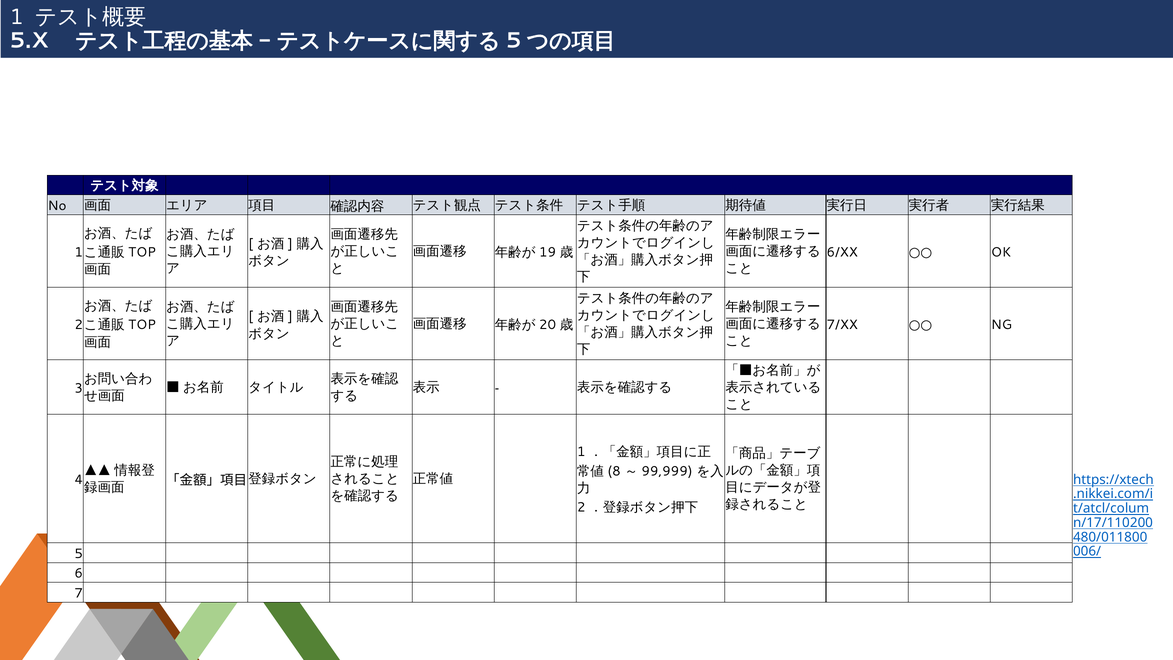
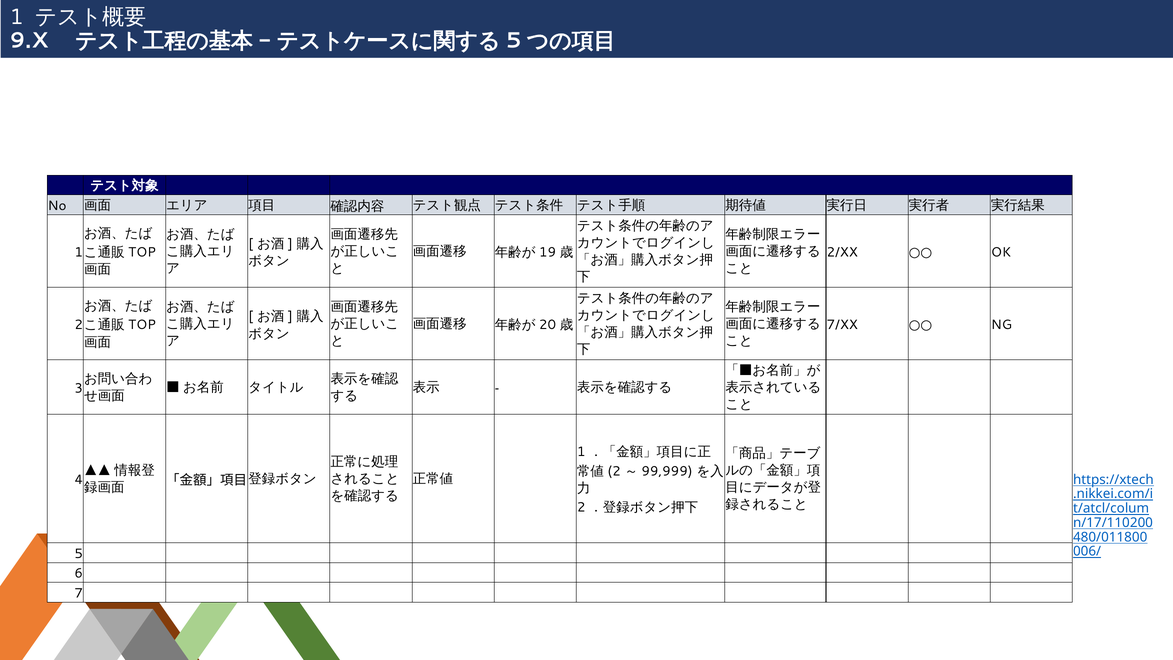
5.X: 5.X -> 9.X (29, 41)
6/XX: 6/XX -> 2/XX (842, 252)
8: 8 -> 2 (614, 471)
